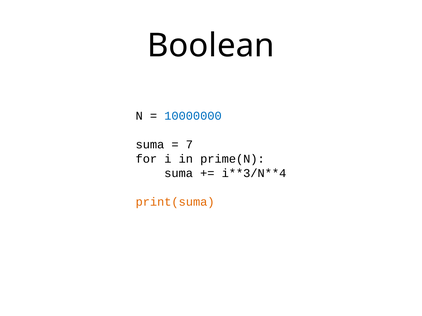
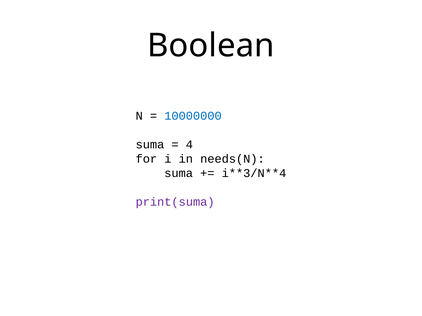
7: 7 -> 4 (189, 145)
prime(N: prime(N -> needs(N (232, 159)
print(suma colour: orange -> purple (175, 202)
